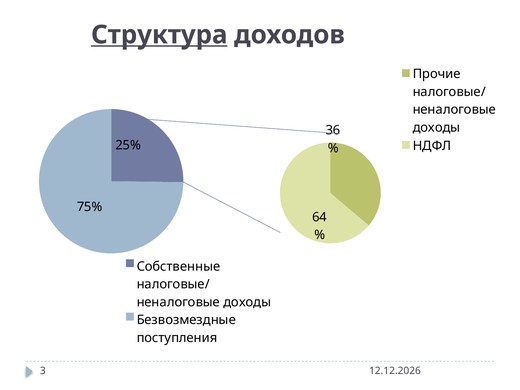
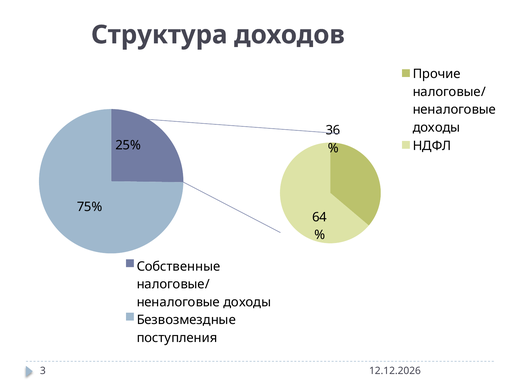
Структура underline: present -> none (159, 35)
